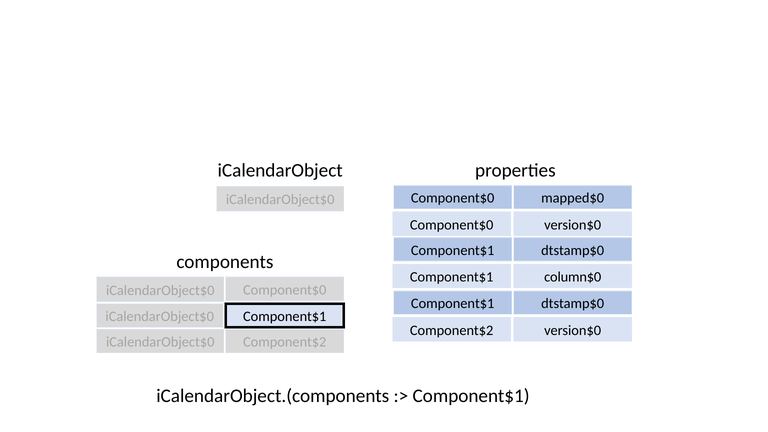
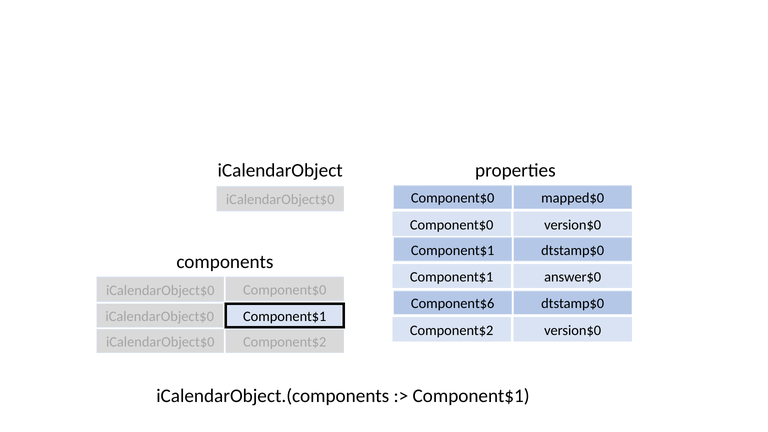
column$0: column$0 -> answer$0 (573, 277)
Component$1: Component$1 -> Component$6 (453, 304)
